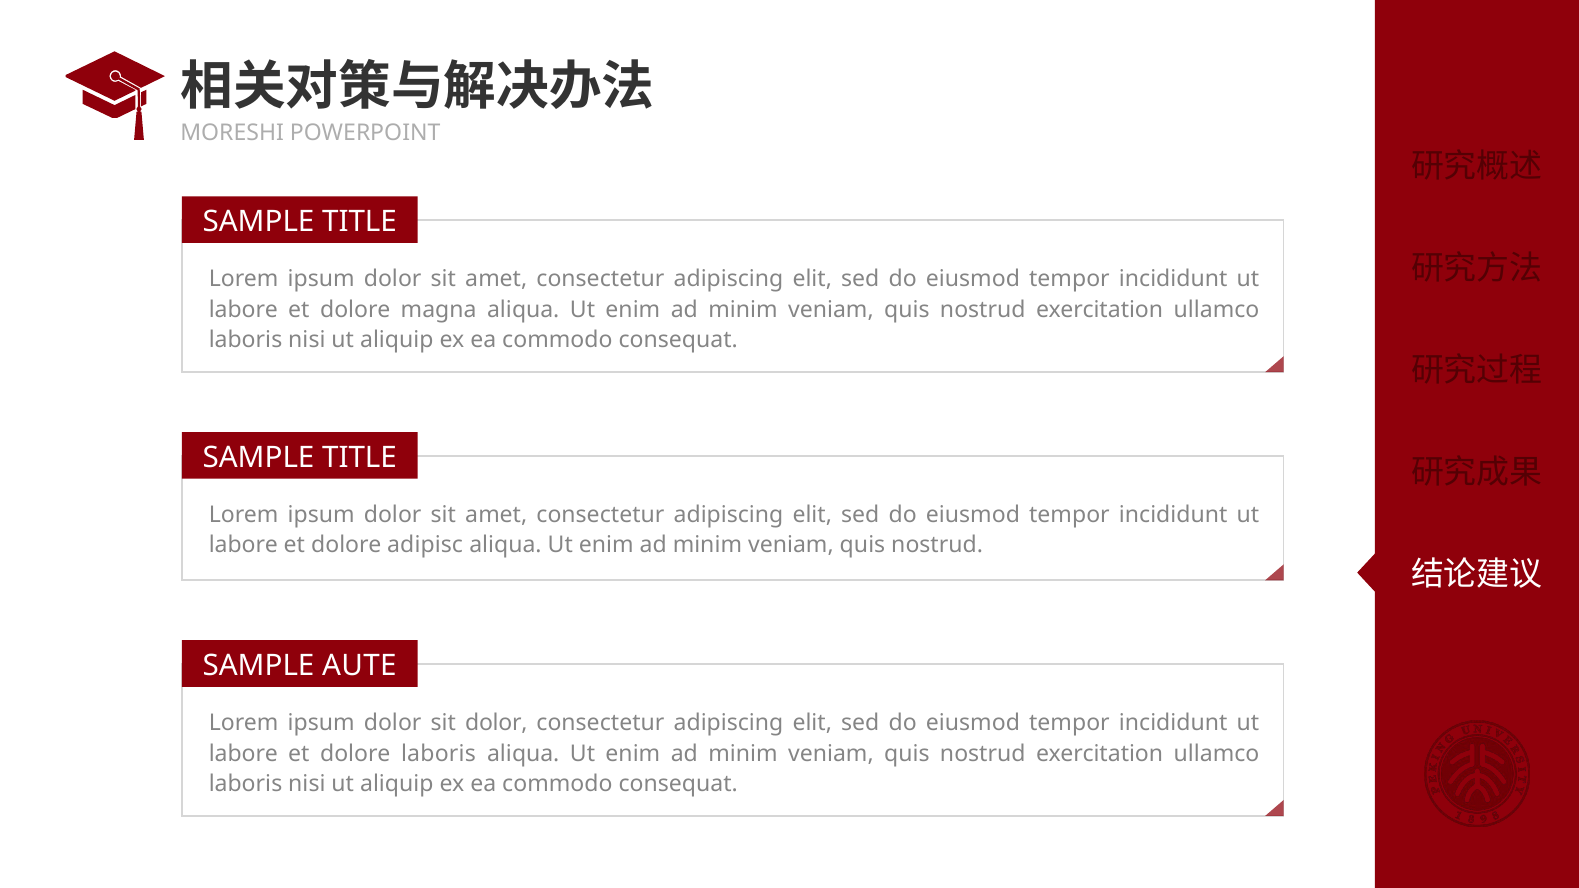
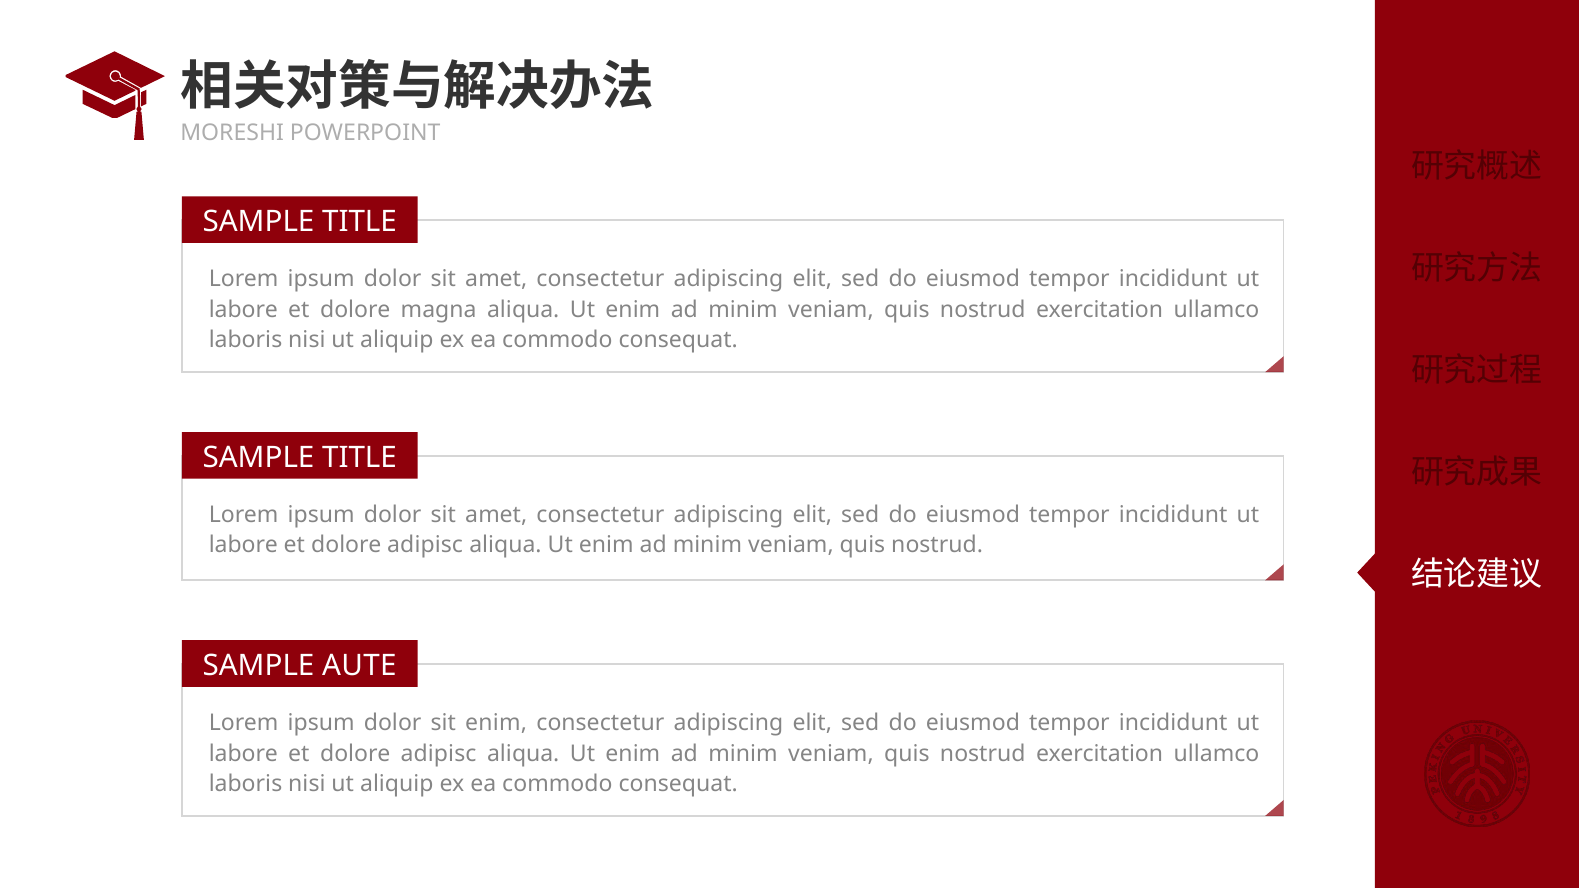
sit dolor: dolor -> enim (496, 723)
laboris: laboris -> adipisc (439, 754)
